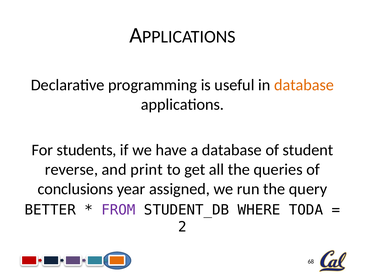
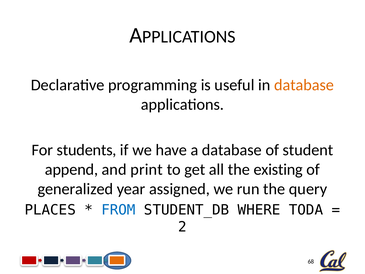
reverse: reverse -> append (72, 169)
queries: queries -> existing (278, 169)
conclusions: conclusions -> generalized (75, 189)
BETTER: BETTER -> PLACES (50, 210)
FROM colour: purple -> blue (118, 210)
